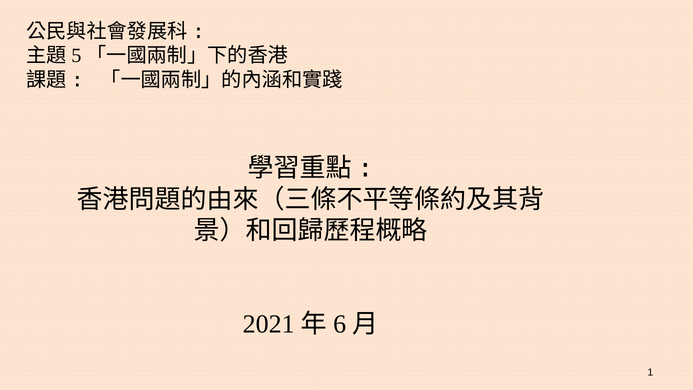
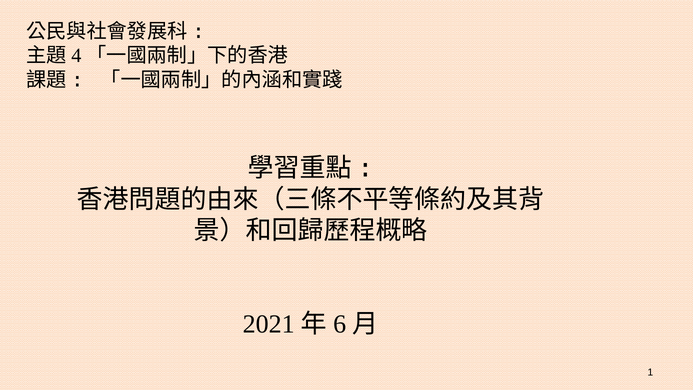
5: 5 -> 4 (76, 56)
